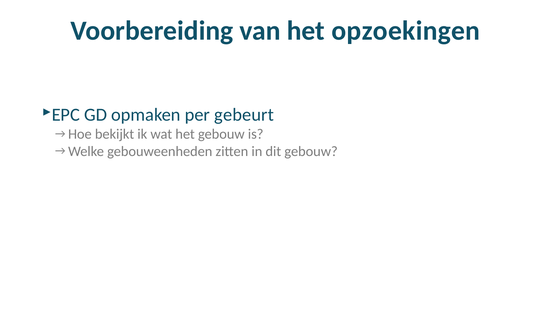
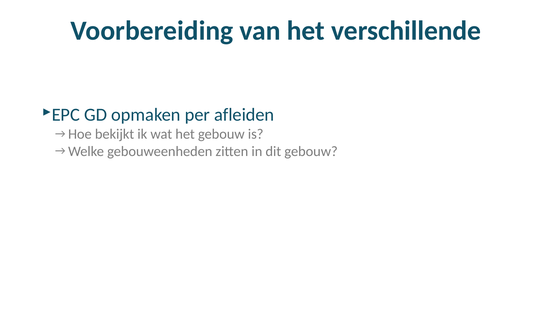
opzoekingen: opzoekingen -> verschillende (406, 31)
gebeurt: gebeurt -> afleiden (244, 115)
